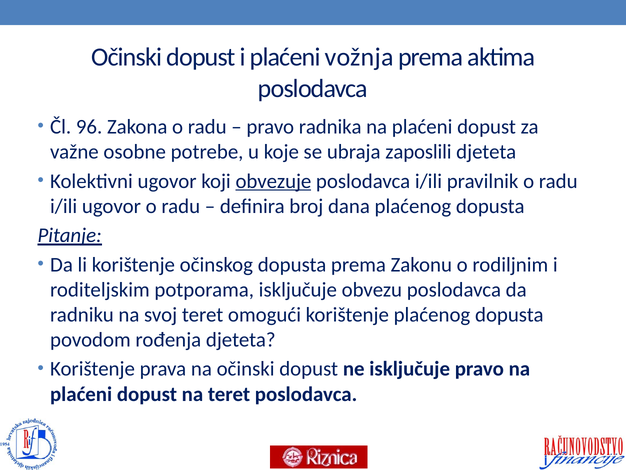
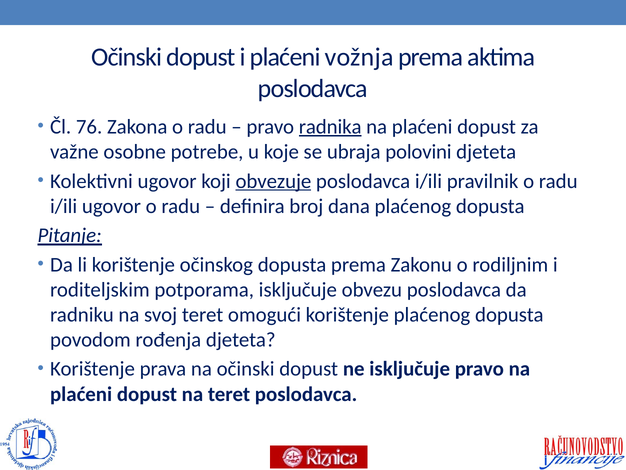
96: 96 -> 76 (89, 127)
radnika underline: none -> present (330, 127)
zaposlili: zaposlili -> polovini (418, 152)
